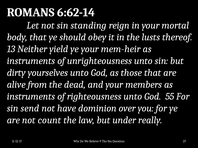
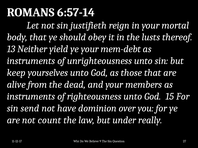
6:62-14: 6:62-14 -> 6:57-14 (76, 12)
standing: standing -> justifieth (89, 25)
mem-heir: mem-heir -> mem-debt (121, 49)
dirty: dirty -> keep (16, 73)
55: 55 -> 15 (170, 97)
